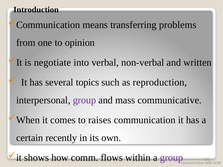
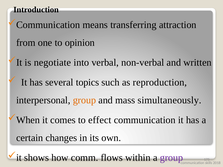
problems: problems -> attraction (178, 25)
group colour: purple -> orange (84, 100)
communicative: communicative -> simultaneously (170, 100)
raises: raises -> effect (100, 120)
recently: recently -> changes (61, 138)
